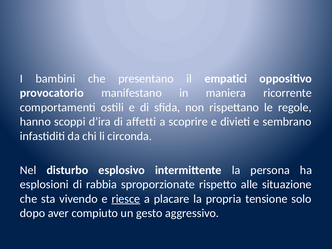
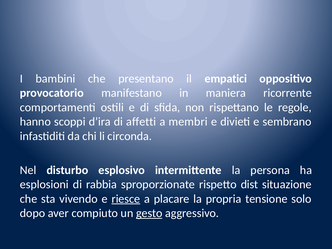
scoprire: scoprire -> membri (188, 122)
alle: alle -> dist (249, 184)
gesto underline: none -> present (149, 213)
